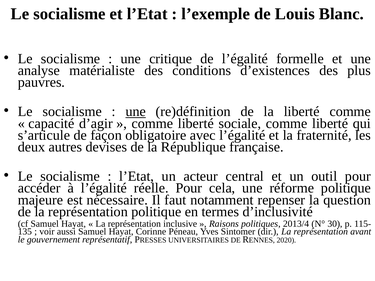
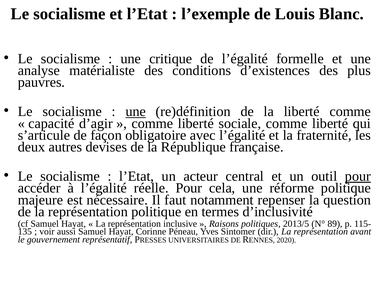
pour underline: none -> present (358, 176)
2013/4: 2013/4 -> 2013/5 (296, 224)
30: 30 -> 89 (335, 224)
